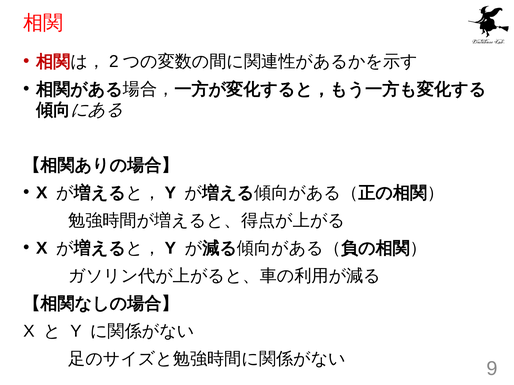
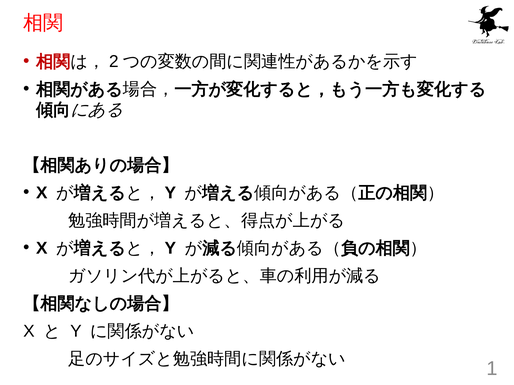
9: 9 -> 1 (492, 369)
